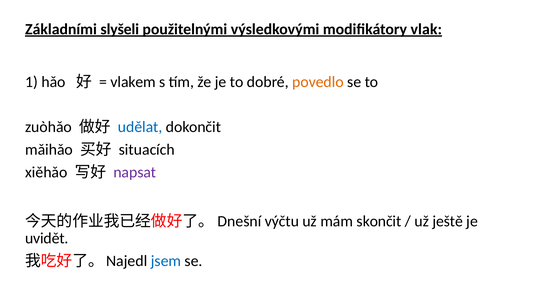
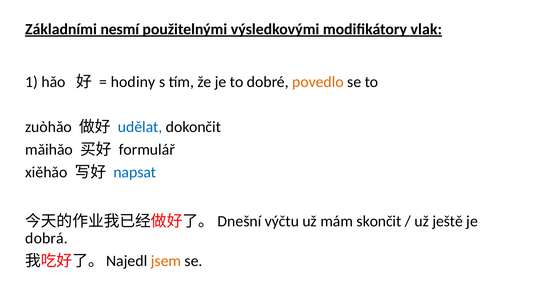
slyšeli: slyšeli -> nesmí (120, 29)
vlakem: vlakem -> hodiny (133, 82)
situacích: situacích -> formulář (147, 150)
napsat colour: purple -> blue (135, 172)
uvidět: uvidět -> dobrá (47, 238)
jsem colour: blue -> orange (166, 261)
